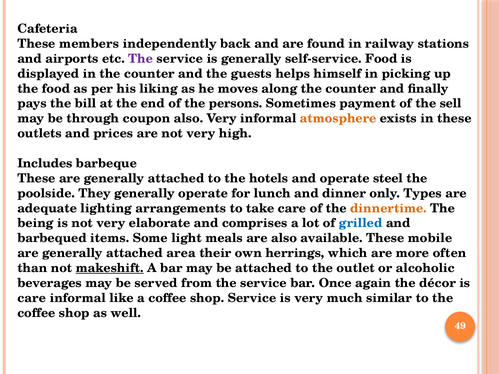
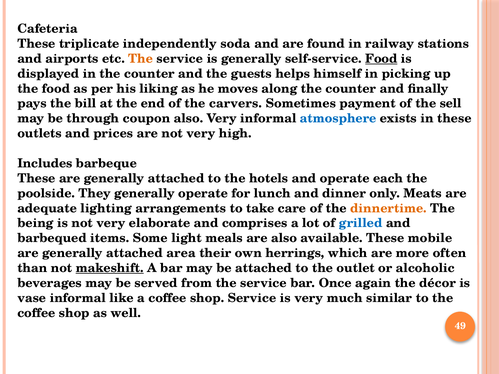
members: members -> triplicate (89, 44)
back: back -> soda (235, 44)
The colour: purple -> orange (141, 59)
Food underline: none -> present (381, 59)
persons: persons -> carvers (236, 104)
atmosphere colour: orange -> blue (338, 119)
steel: steel -> each (388, 178)
Types: Types -> Meats (423, 193)
care: care -> vase (32, 298)
